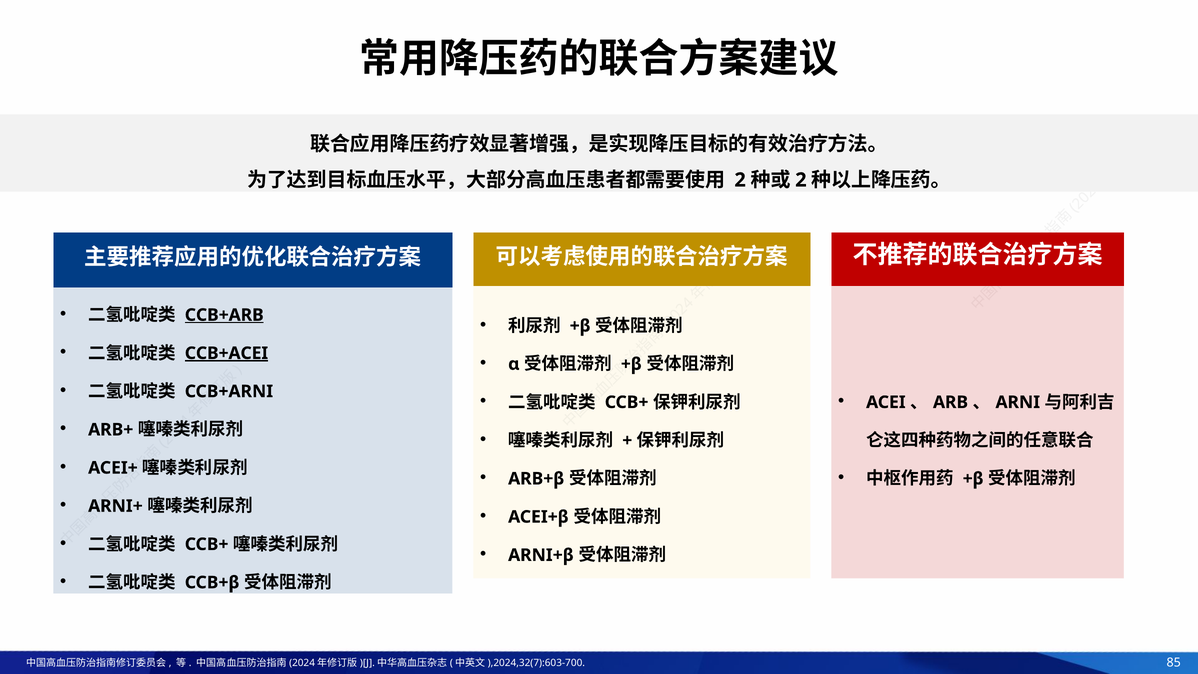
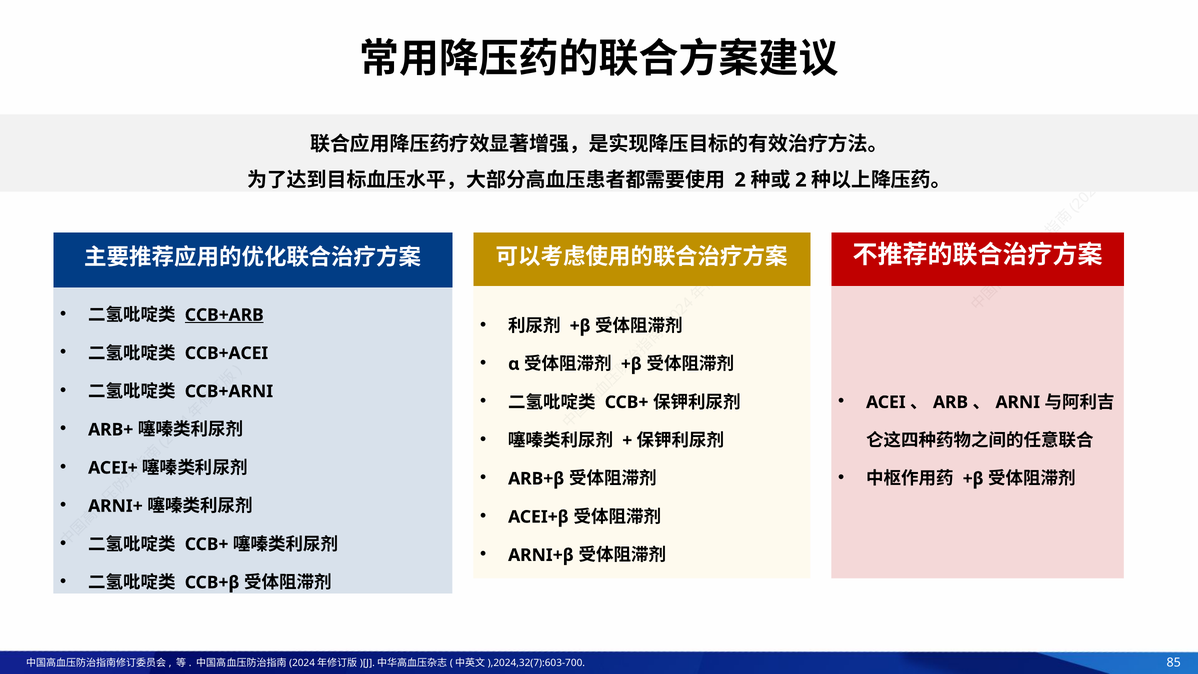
CCB+ACEI underline: present -> none (226, 353)
